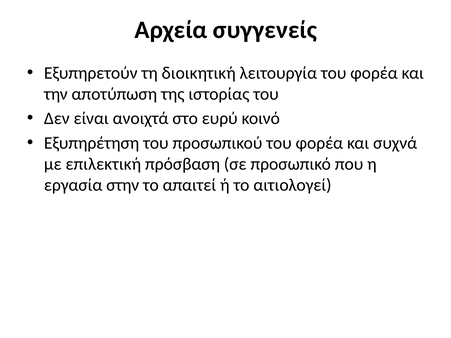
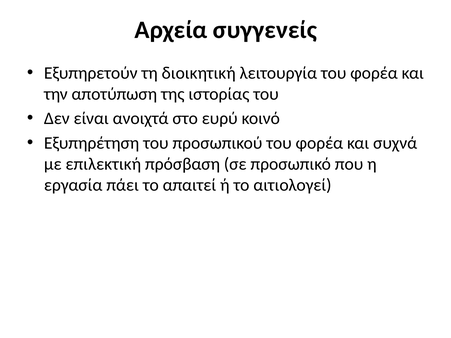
στην: στην -> πάει (123, 185)
